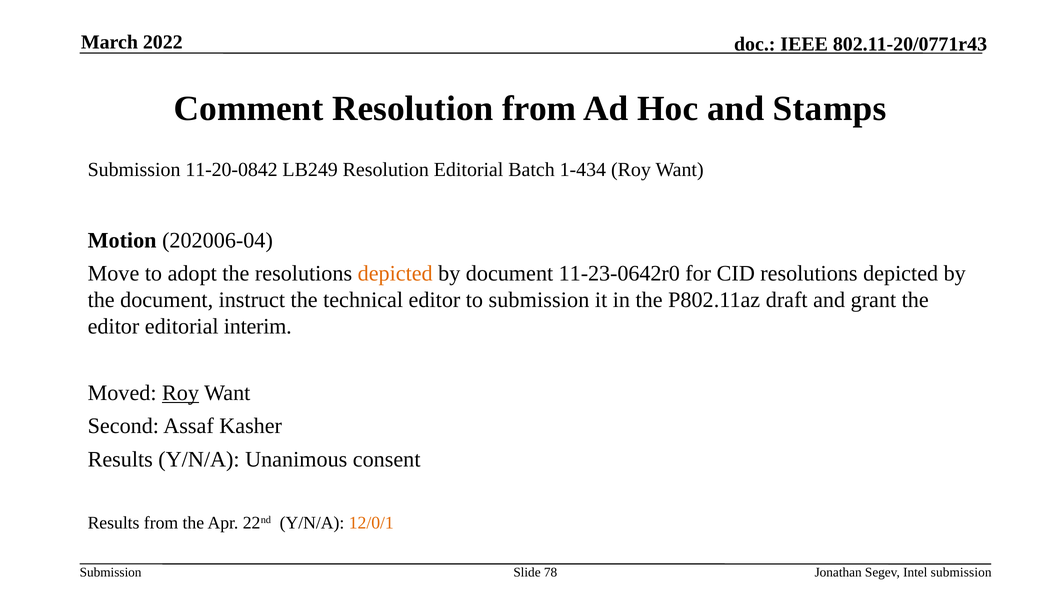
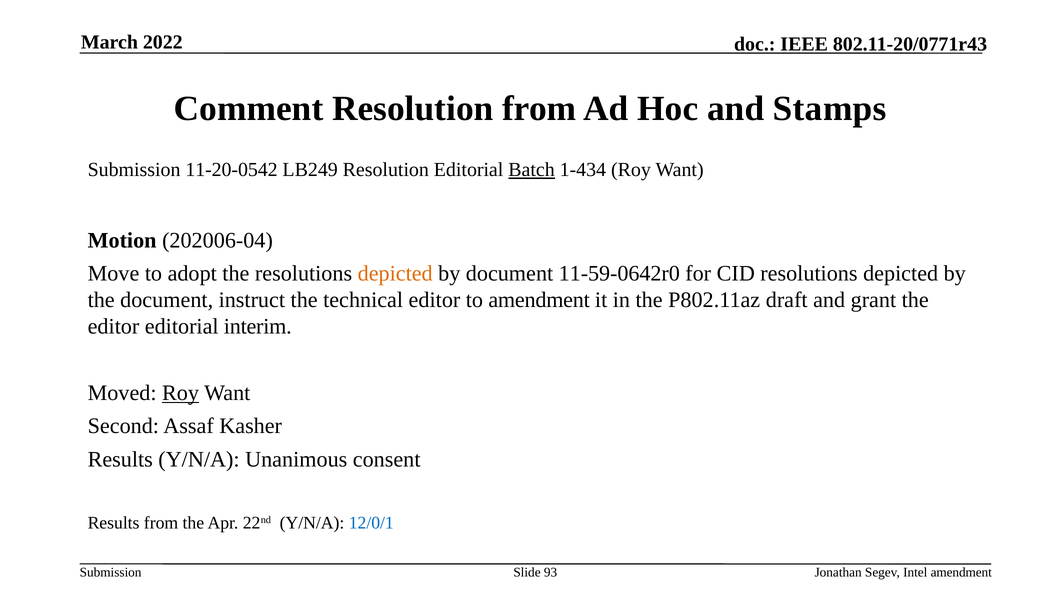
11-20-0842: 11-20-0842 -> 11-20-0542 (232, 170)
Batch underline: none -> present (532, 170)
11-23-0642r0: 11-23-0642r0 -> 11-59-0642r0 (619, 274)
to submission: submission -> amendment (539, 300)
12/0/1 colour: orange -> blue (371, 523)
78: 78 -> 93 (551, 573)
Intel submission: submission -> amendment (961, 573)
